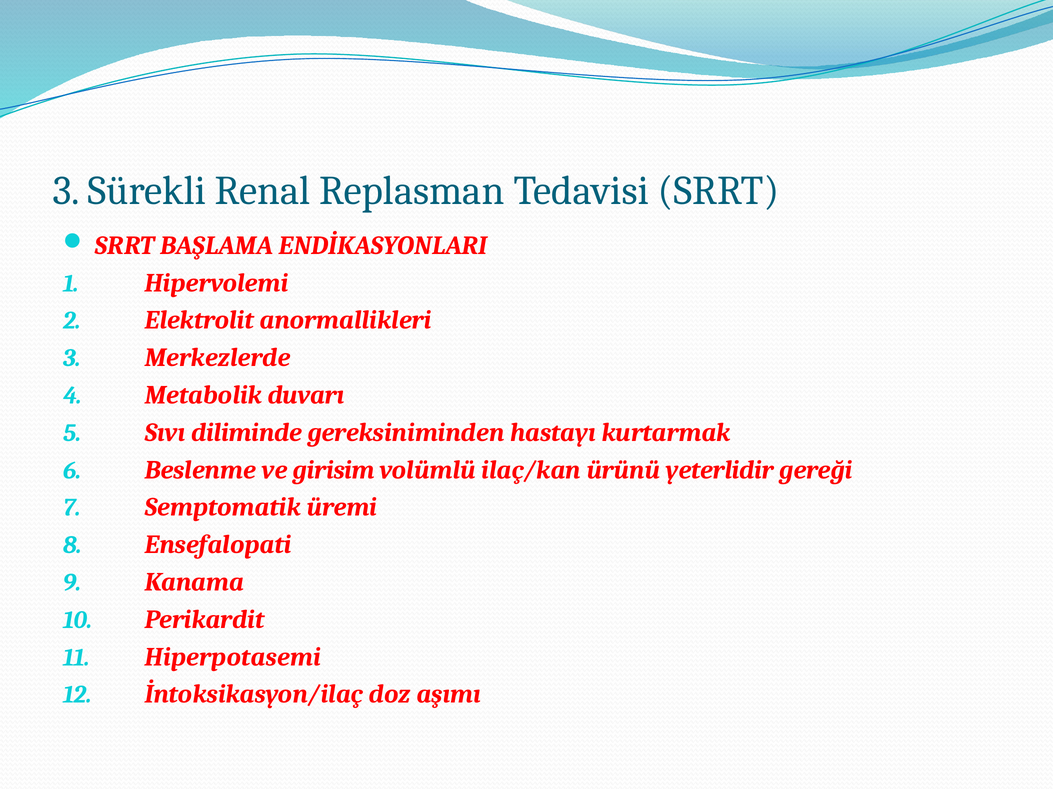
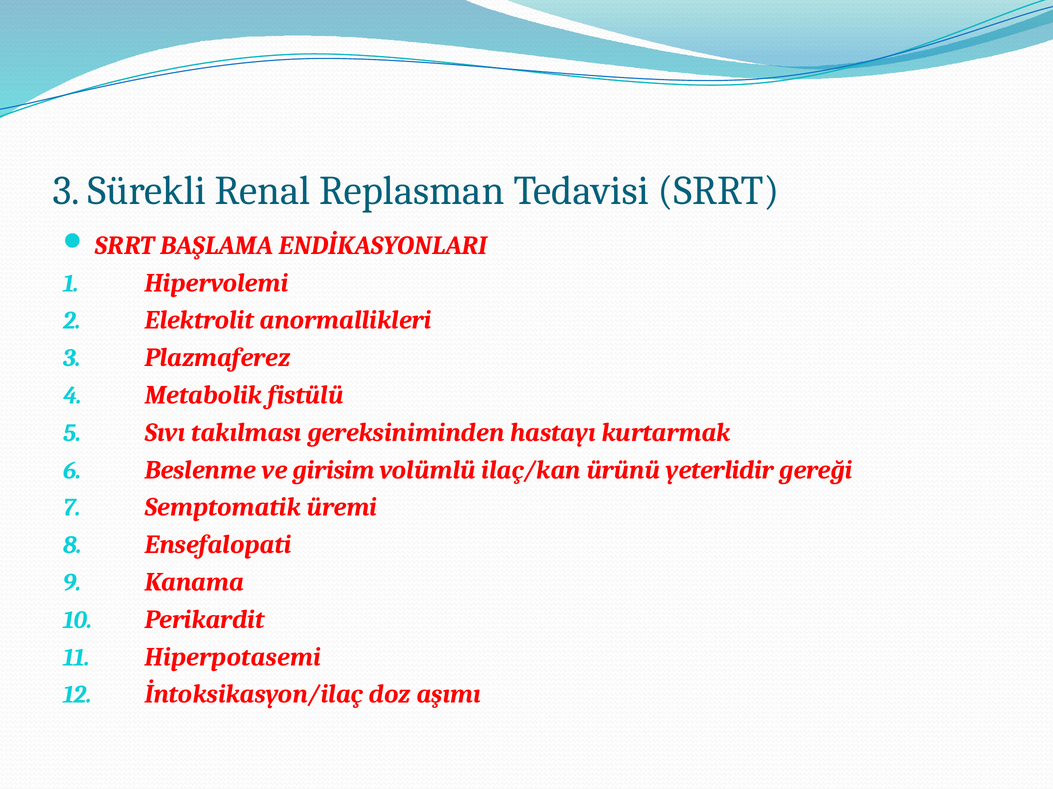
Merkezlerde: Merkezlerde -> Plazmaferez (218, 358)
duvarı: duvarı -> fistülü (306, 395)
diliminde: diliminde -> takılması (246, 433)
